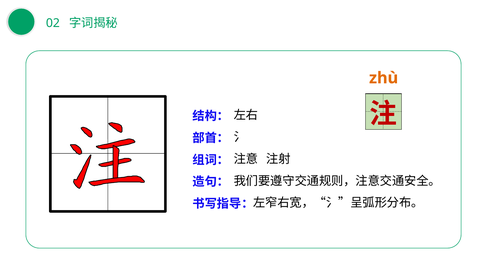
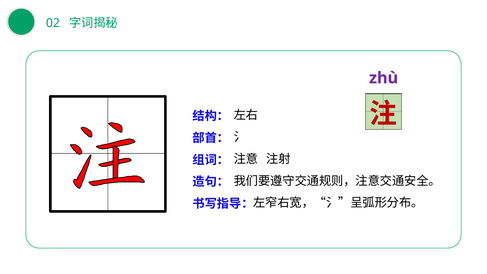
zhù colour: orange -> purple (384, 78)
